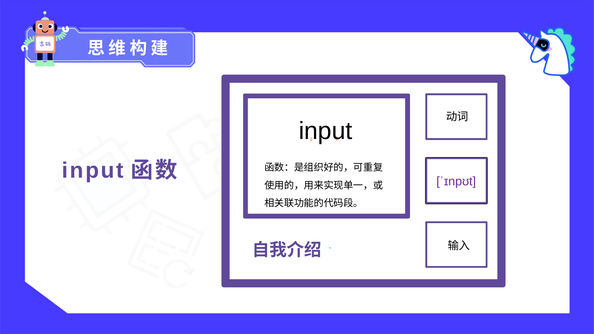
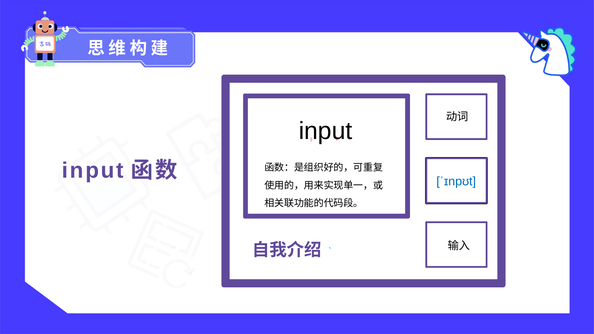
ˈɪnpʊt colour: purple -> blue (456, 181)
